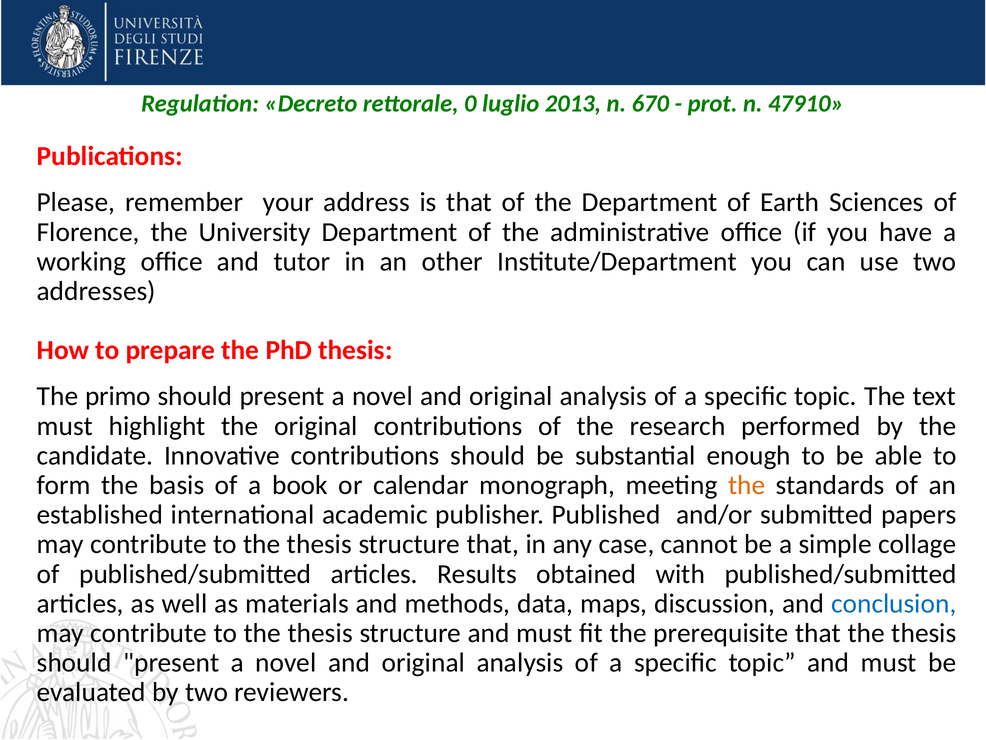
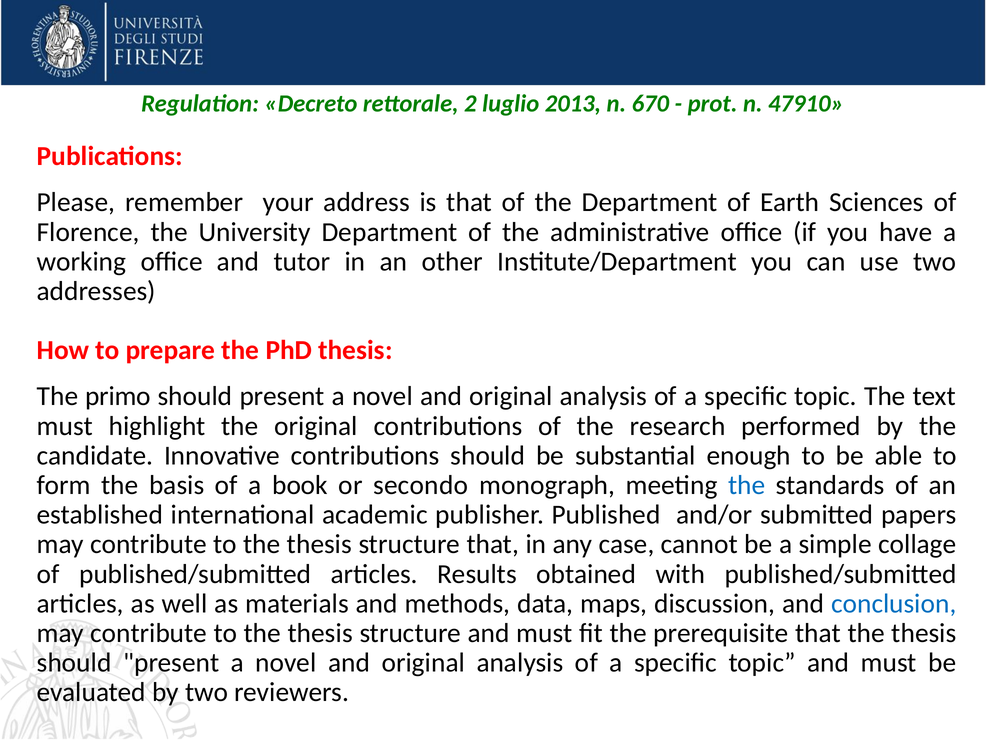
0: 0 -> 2 (470, 104)
calendar: calendar -> secondo (421, 485)
the colour: orange -> blue (747, 485)
